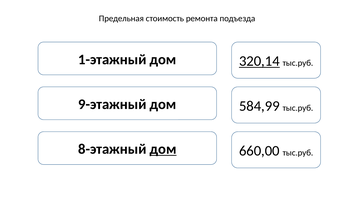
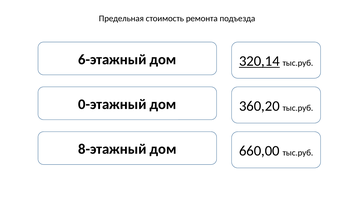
1-этажный: 1-этажный -> 6-этажный (112, 60)
9-этажный: 9-этажный -> 0-этажный (112, 105)
584,99: 584,99 -> 360,20 (259, 106)
дом underline: present -> none (163, 149)
